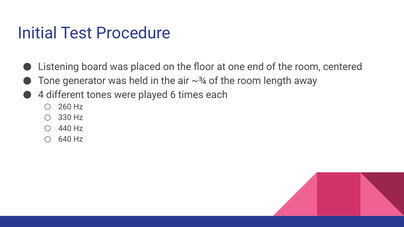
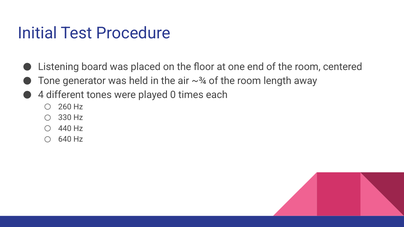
6: 6 -> 0 (173, 95)
